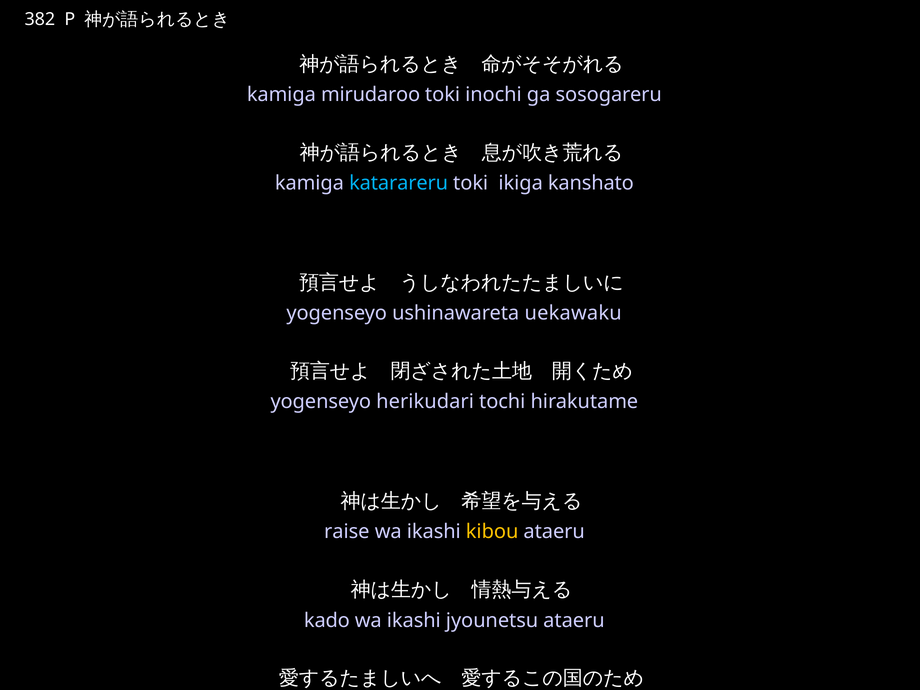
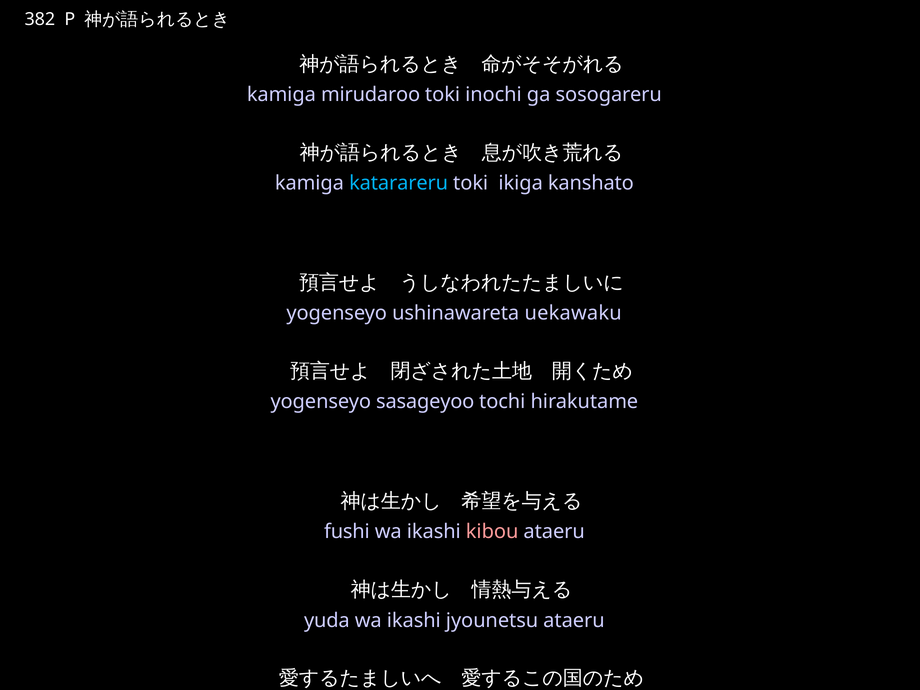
herikudari: herikudari -> sasageyoo (425, 402)
raise: raise -> fushi (347, 532)
kibou colour: yellow -> pink (492, 532)
kado: kado -> yuda (327, 620)
